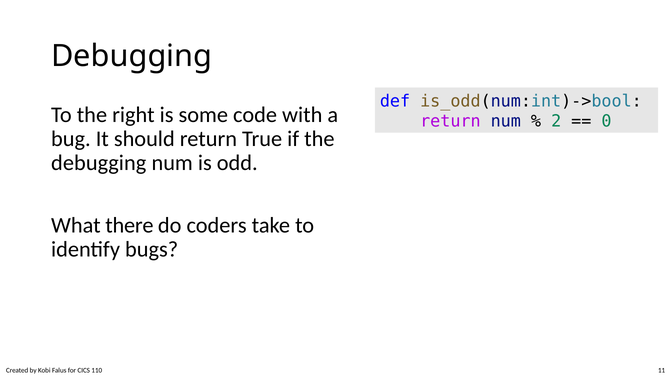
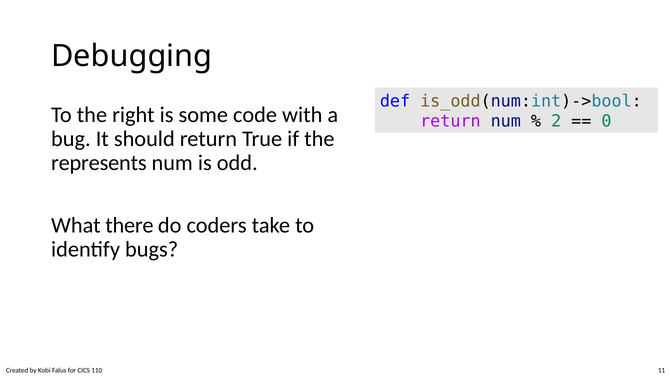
debugging: debugging -> represents (99, 163)
